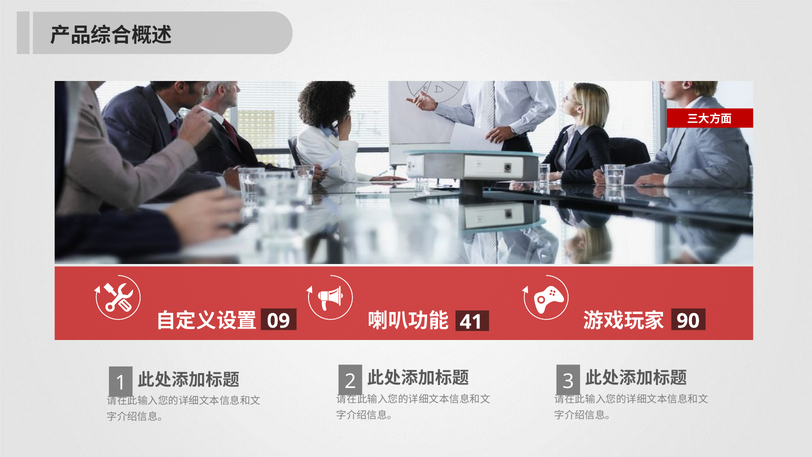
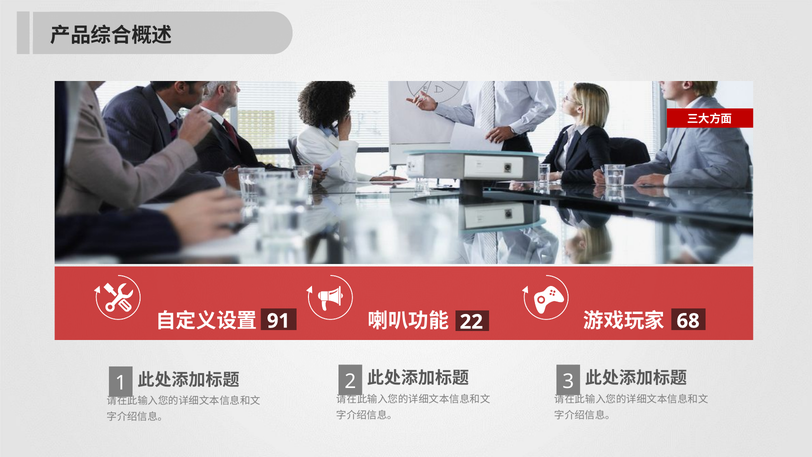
09: 09 -> 91 (278, 321)
41: 41 -> 22 (471, 322)
90: 90 -> 68 (688, 321)
